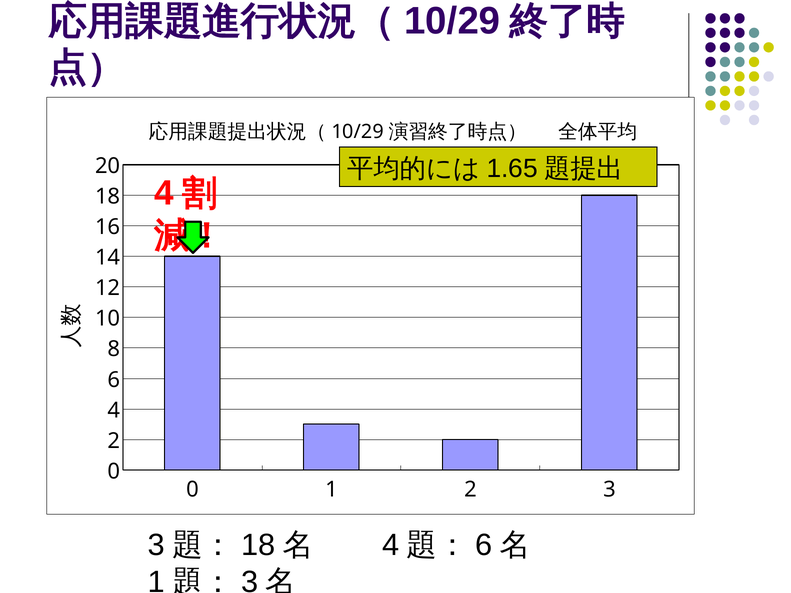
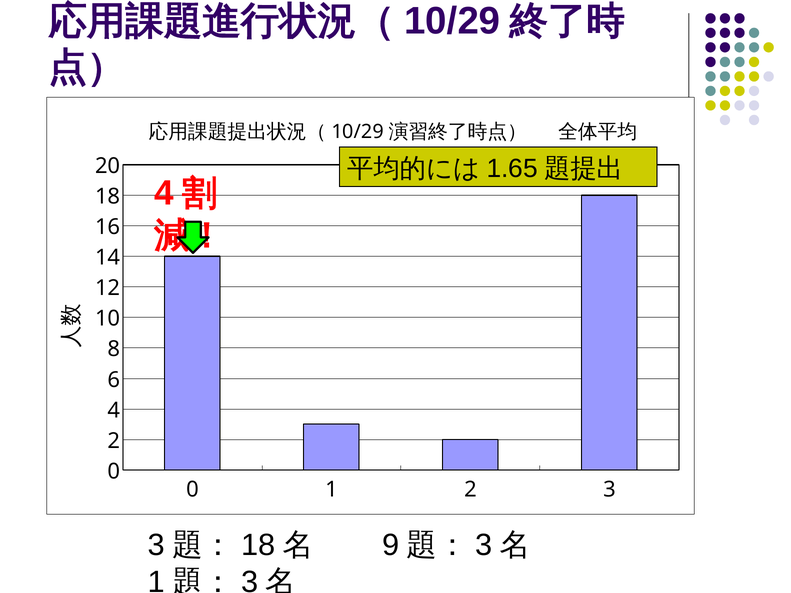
4: 4 -> 9 (391, 545)
6: 6 -> 3 (484, 545)
